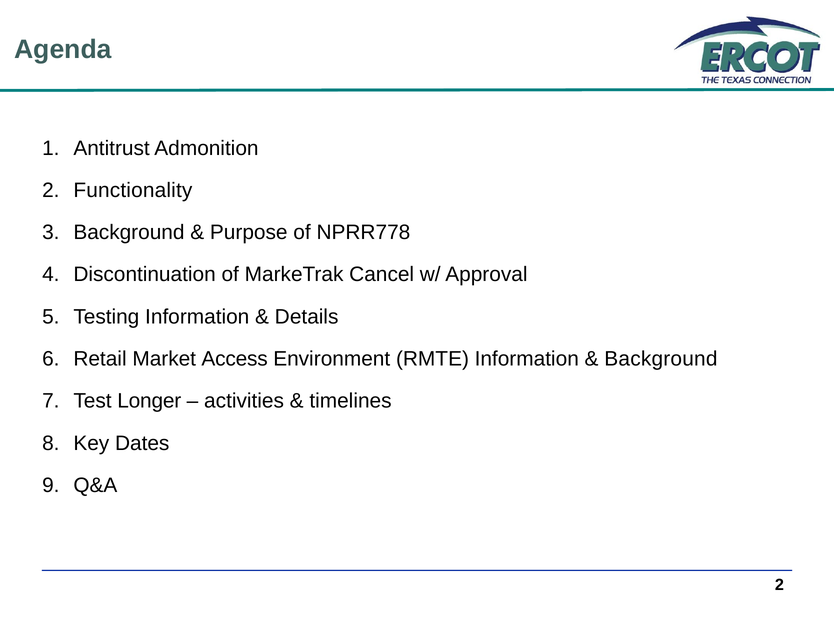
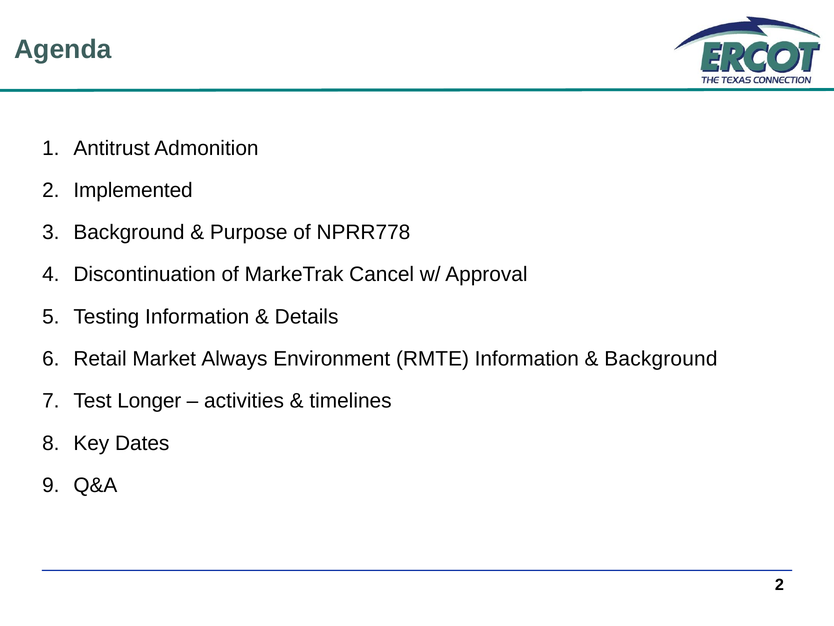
Functionality: Functionality -> Implemented (133, 190)
Access: Access -> Always (234, 359)
